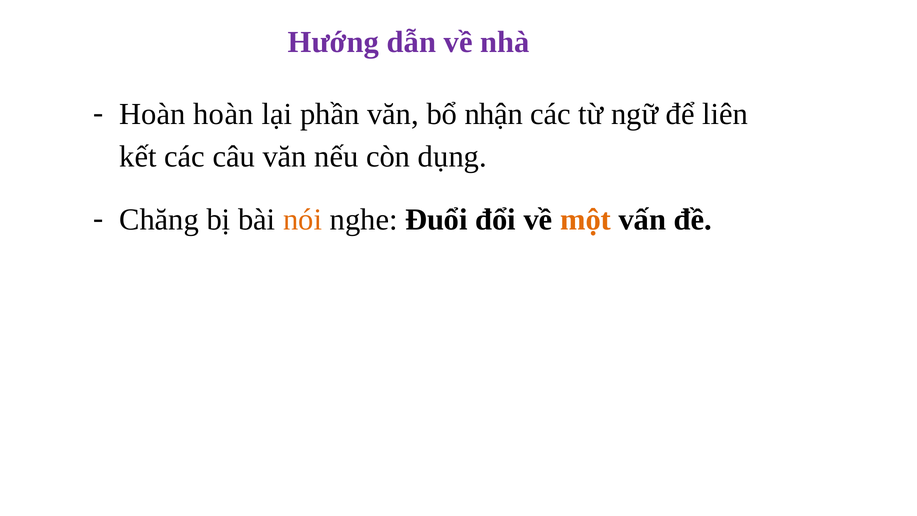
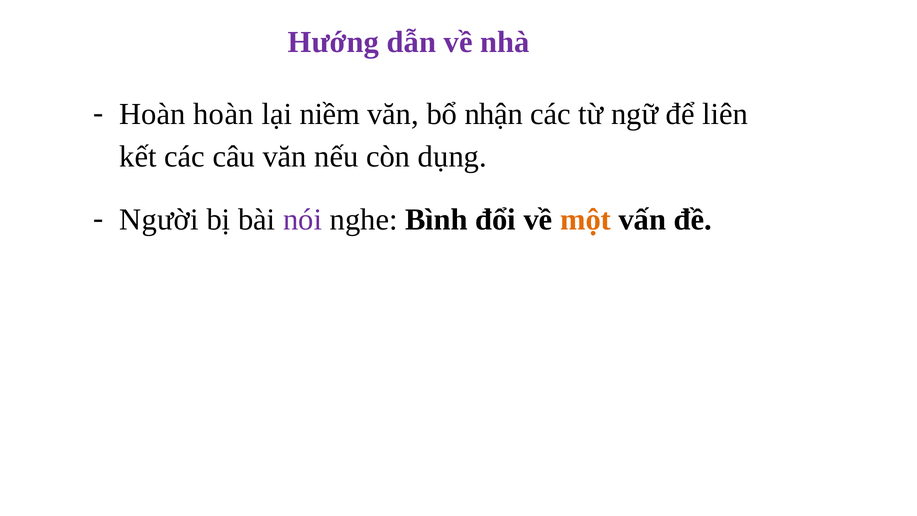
phần: phần -> niềm (330, 114)
Chăng: Chăng -> Người (159, 220)
nói colour: orange -> purple (303, 220)
Đuổi: Đuổi -> Bình (436, 220)
